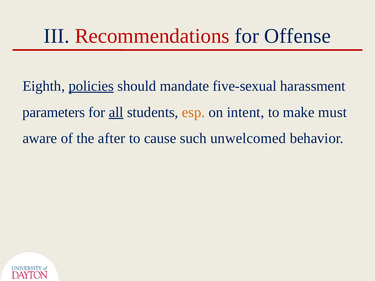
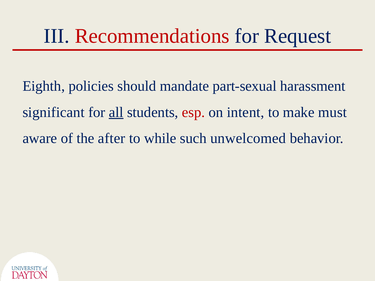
Offense: Offense -> Request (298, 36)
policies underline: present -> none (91, 86)
five-sexual: five-sexual -> part-sexual (245, 86)
parameters: parameters -> significant (54, 112)
esp colour: orange -> red (193, 112)
cause: cause -> while (160, 139)
